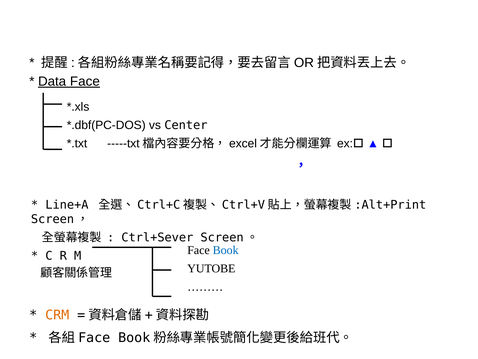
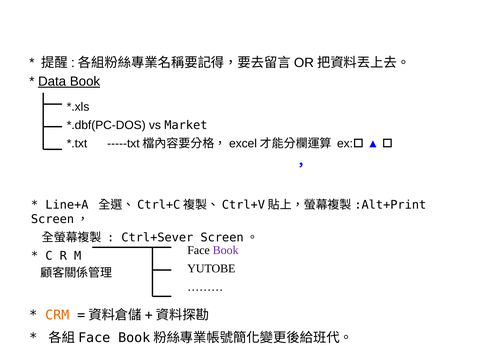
Data Face: Face -> Book (85, 81)
Center: Center -> Market (186, 125)
Book colour: blue -> purple (226, 250)
